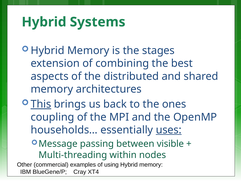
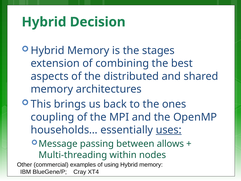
Systems: Systems -> Decision (98, 22)
This underline: present -> none (41, 104)
visible: visible -> allows (170, 144)
